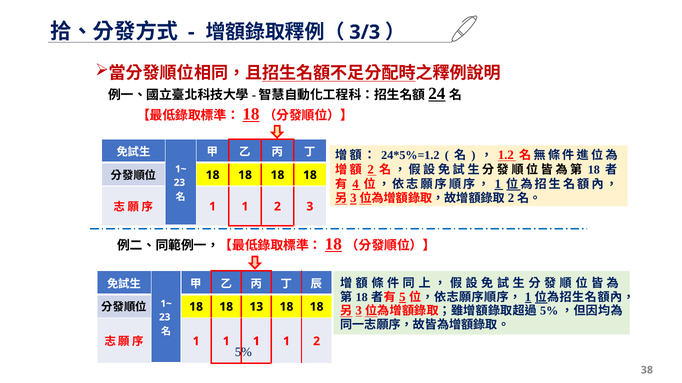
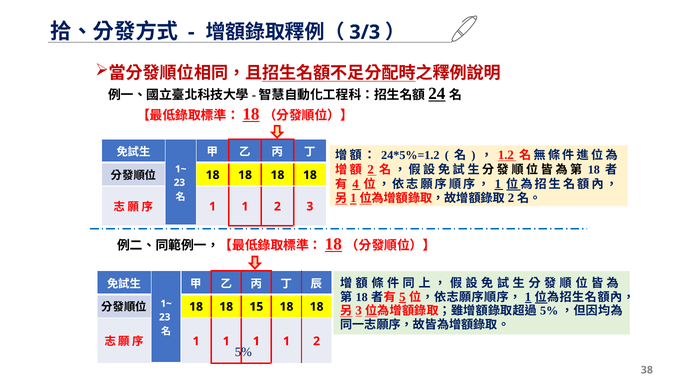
3: 3 -> 1 (353, 199)
13: 13 -> 15 (256, 307)
